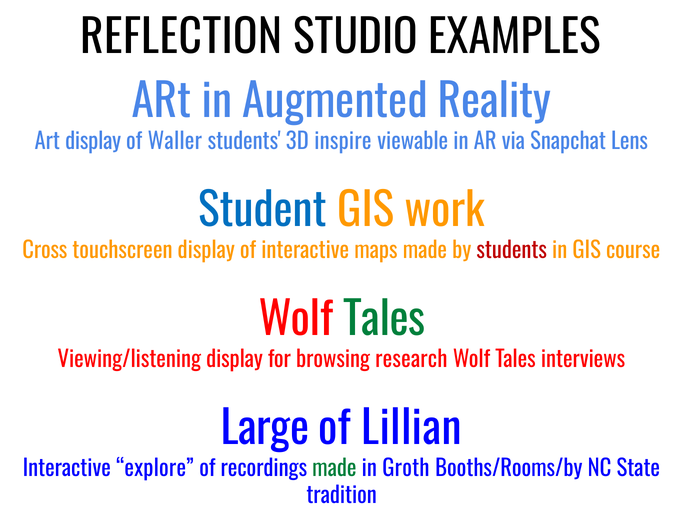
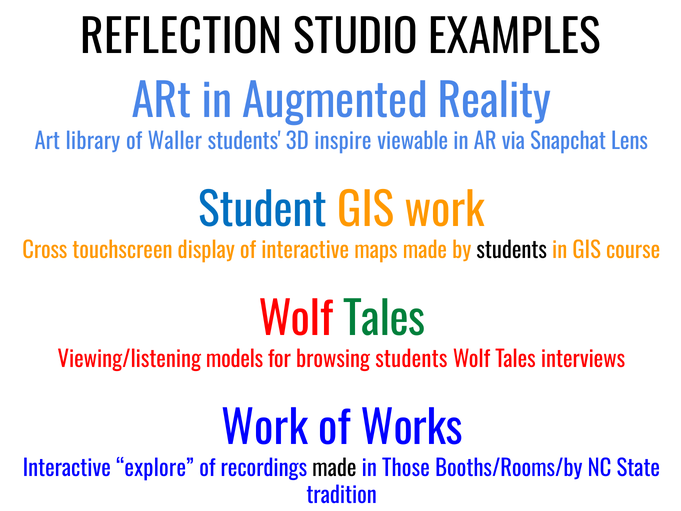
Art display: display -> library (93, 141)
students colour: red -> black (512, 250)
Viewing/listening display: display -> models (235, 359)
browsing research: research -> students (411, 359)
Large: Large -> Work (265, 429)
Lillian: Lillian -> Works (412, 429)
made colour: green -> black (334, 468)
Groth: Groth -> Those (406, 468)
